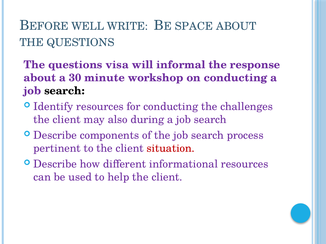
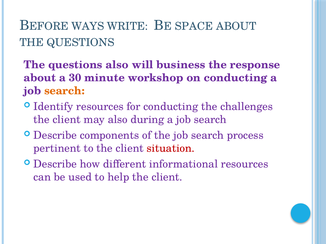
WELL: WELL -> WAYS (88, 26)
questions visa: visa -> also (117, 65)
informal: informal -> business (181, 65)
search colour: black -> orange (64, 91)
